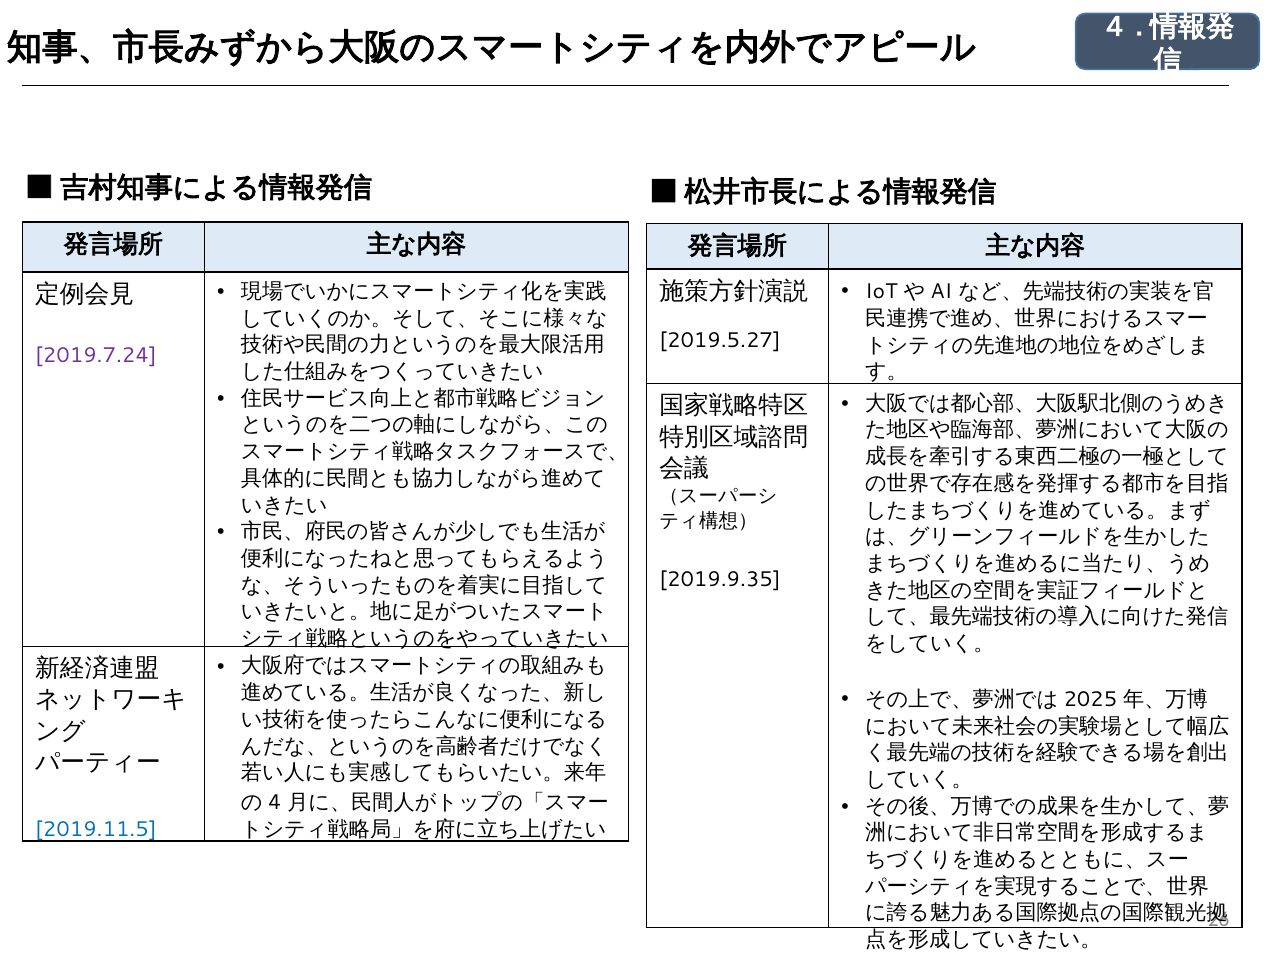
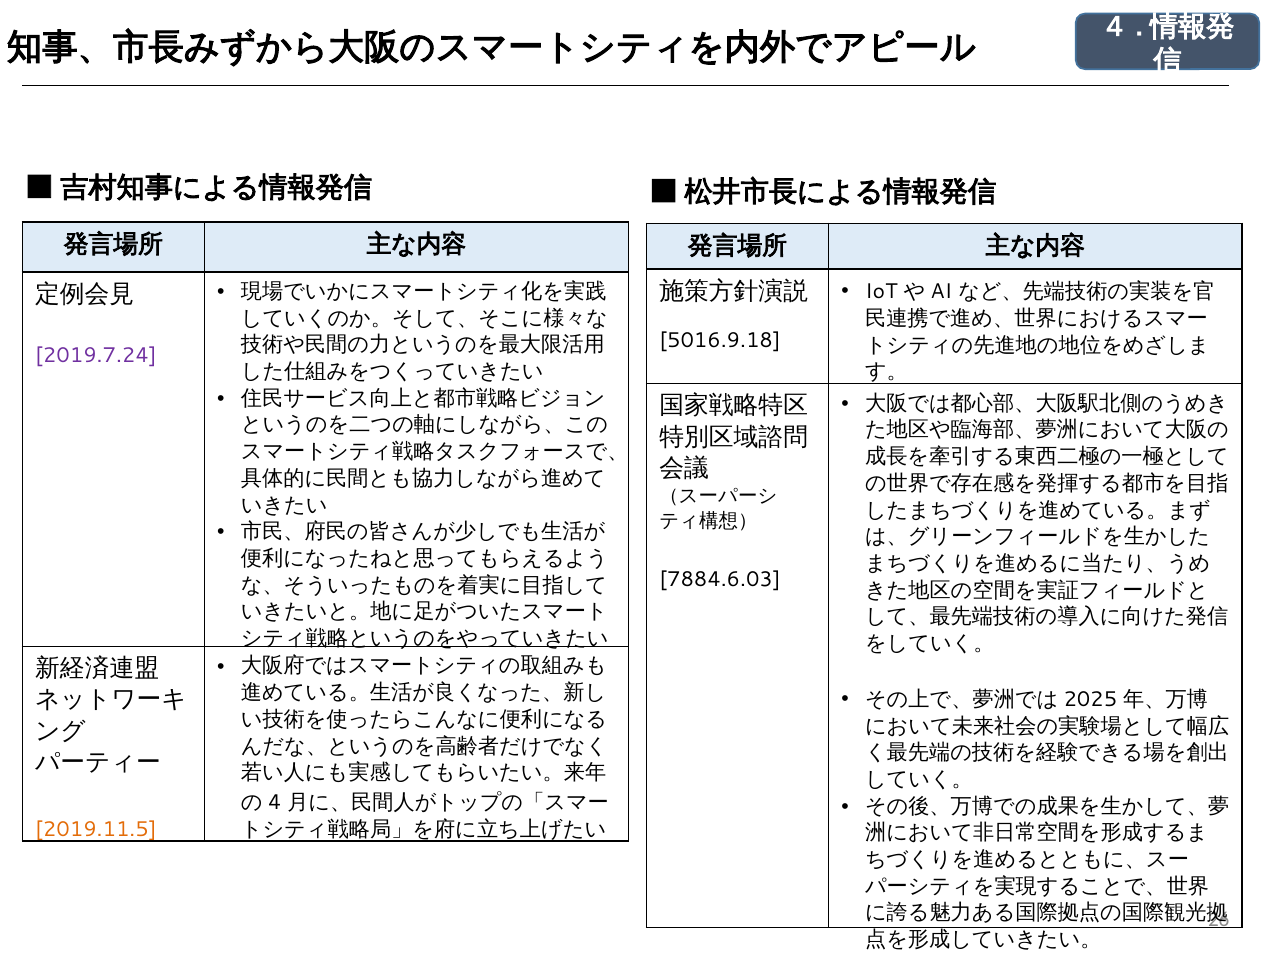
2019.5.27: 2019.5.27 -> 5016.9.18 (720, 340)
2019.9.35: 2019.9.35 -> 7884.6.03 (720, 579)
2019.11.5 colour: blue -> orange (96, 830)
